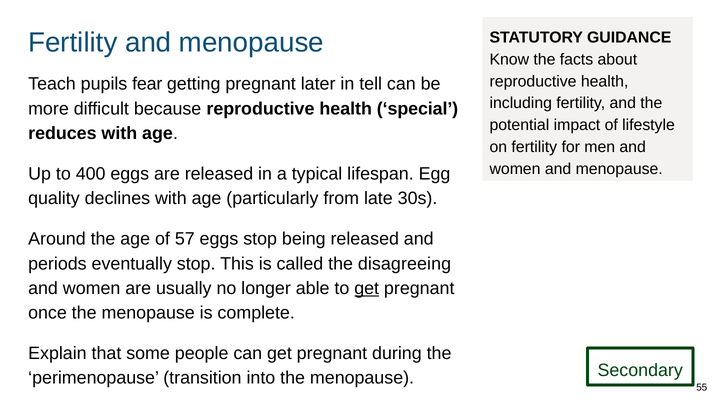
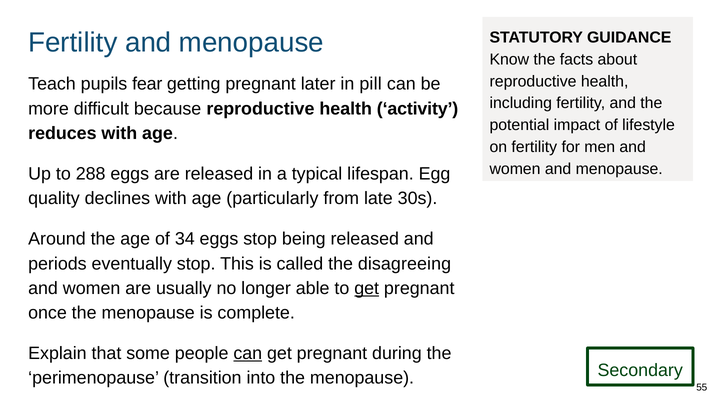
tell: tell -> pill (371, 84)
special: special -> activity (418, 109)
400: 400 -> 288 (91, 174)
57: 57 -> 34 (185, 239)
can underline: none -> present (248, 353)
